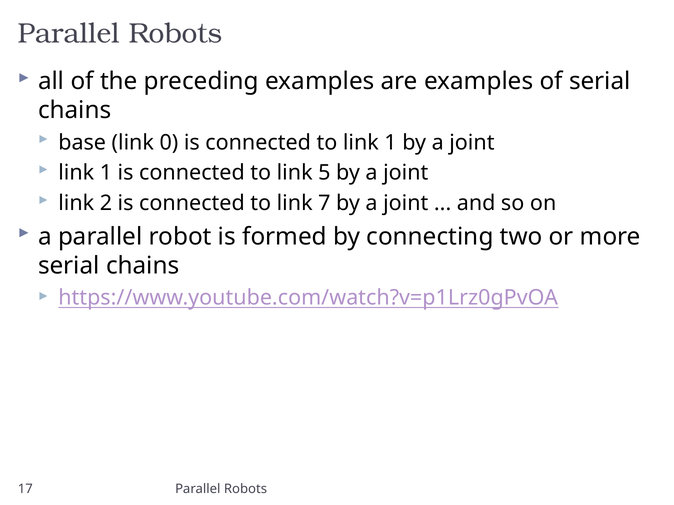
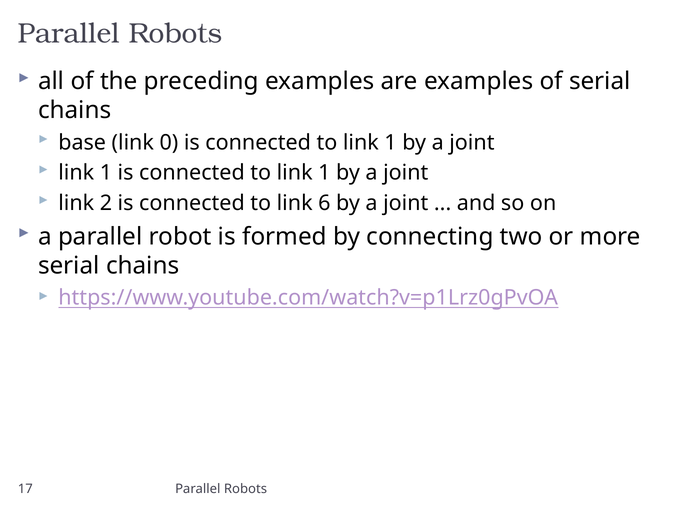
5: 5 -> 1 (324, 173)
7: 7 -> 6 (324, 204)
